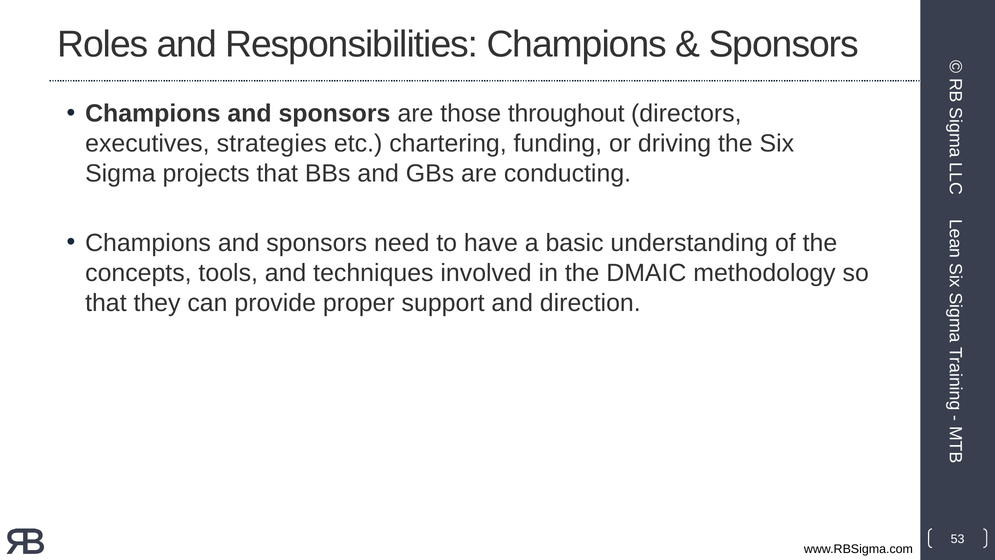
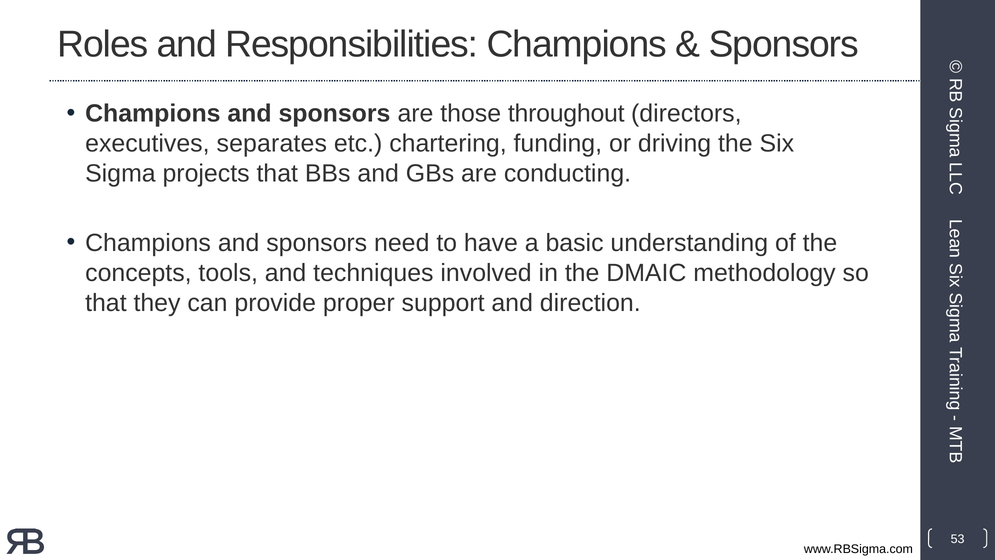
strategies: strategies -> separates (272, 144)
